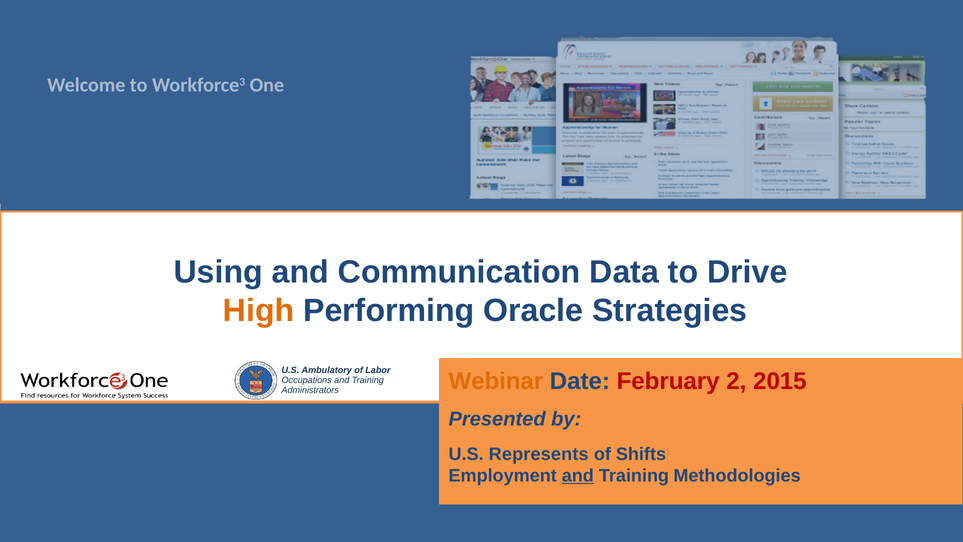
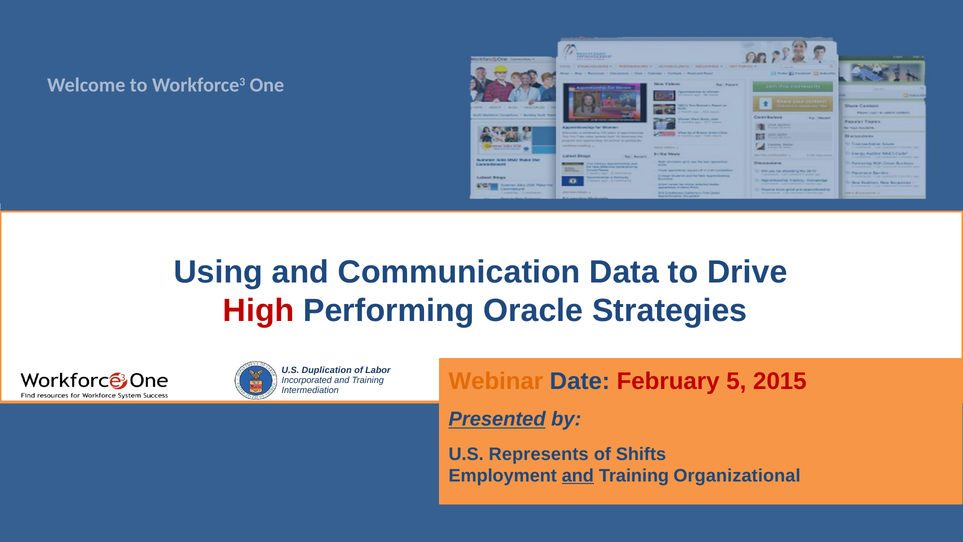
High colour: orange -> red (259, 310)
Ambulatory: Ambulatory -> Duplication (327, 370)
2: 2 -> 5 (736, 381)
Occupations: Occupations -> Incorporated (307, 380)
Administrators: Administrators -> Intermediation (310, 390)
Presented underline: none -> present (497, 419)
Methodologies: Methodologies -> Organizational (737, 476)
